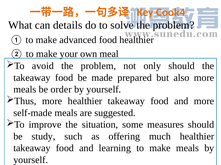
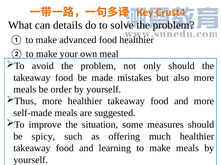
Cook4: Cook4 -> Crust4 (171, 12)
prepared: prepared -> mistakes (135, 78)
study: study -> spicy (43, 137)
